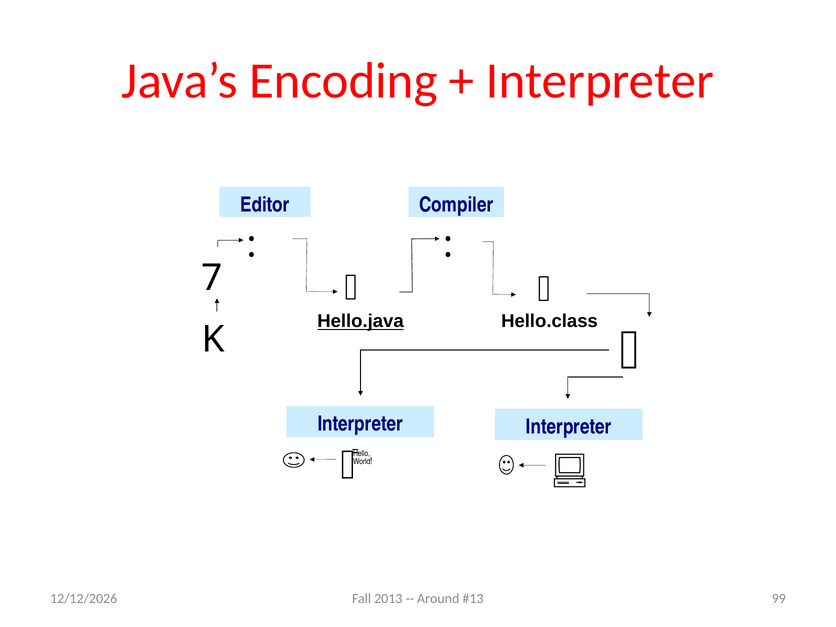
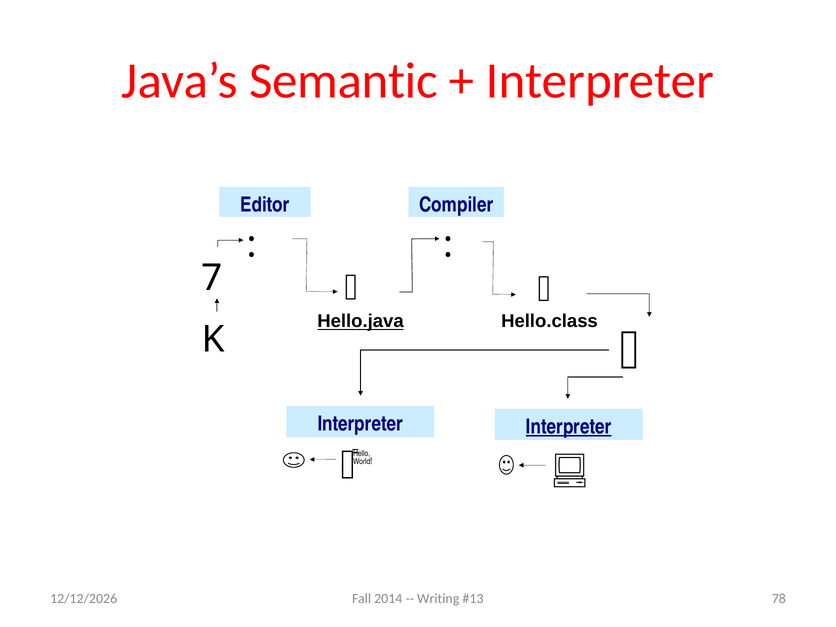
Encoding: Encoding -> Semantic (343, 81)
Interpreter underline: none -> present (569, 427)
2013: 2013 -> 2014 (388, 599)
Around: Around -> Writing (438, 599)
99: 99 -> 78 (779, 599)
